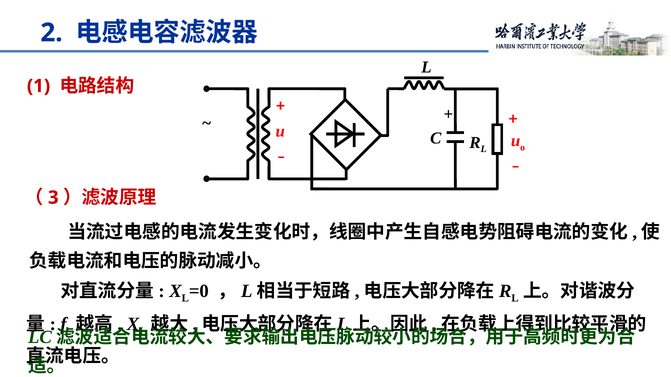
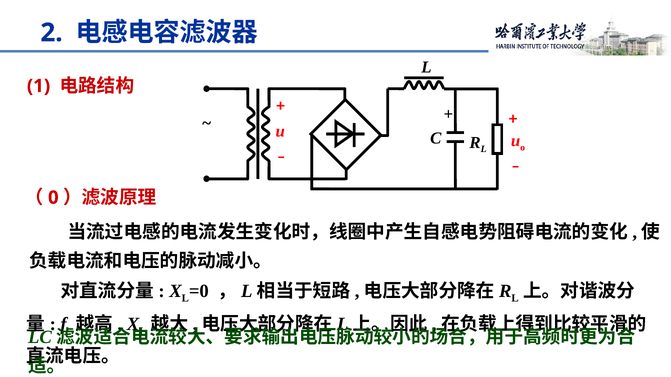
3: 3 -> 0 (53, 198)
